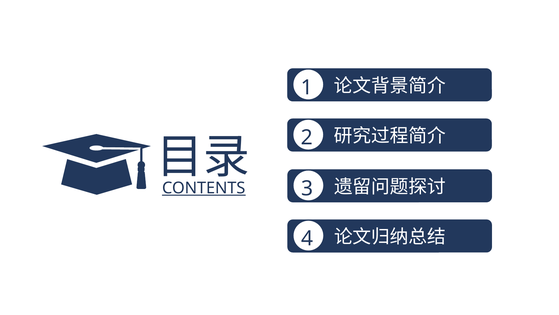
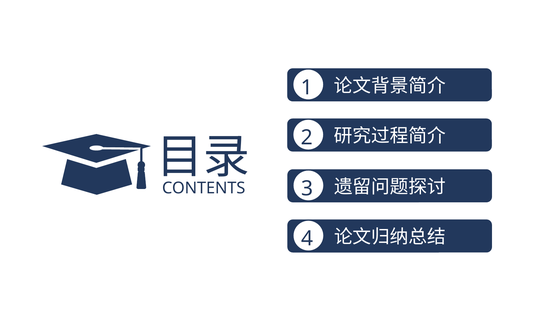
CONTENTS underline: present -> none (204, 188)
